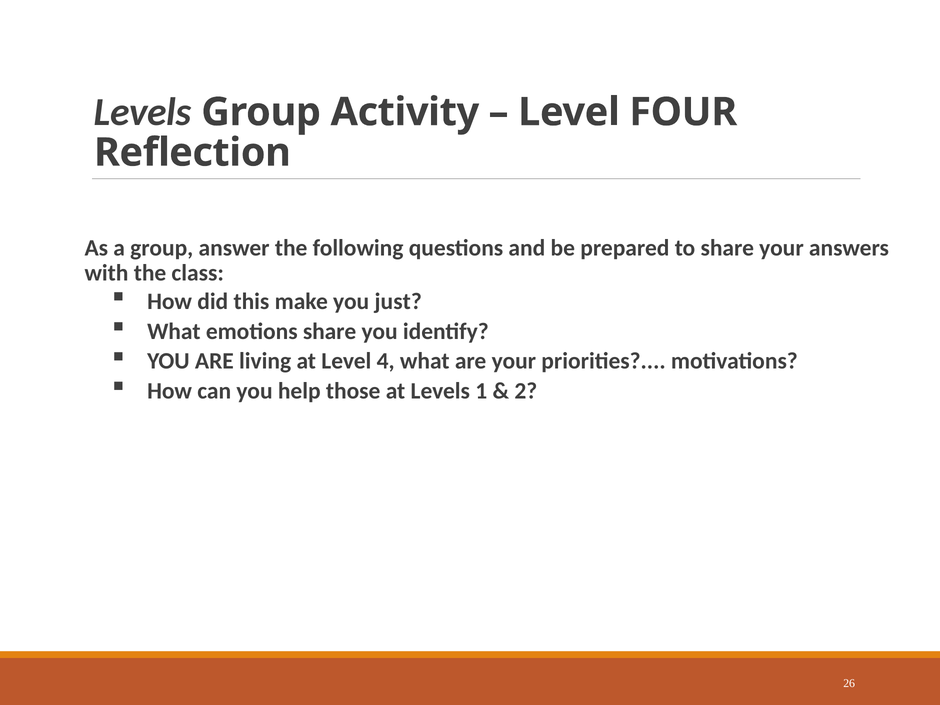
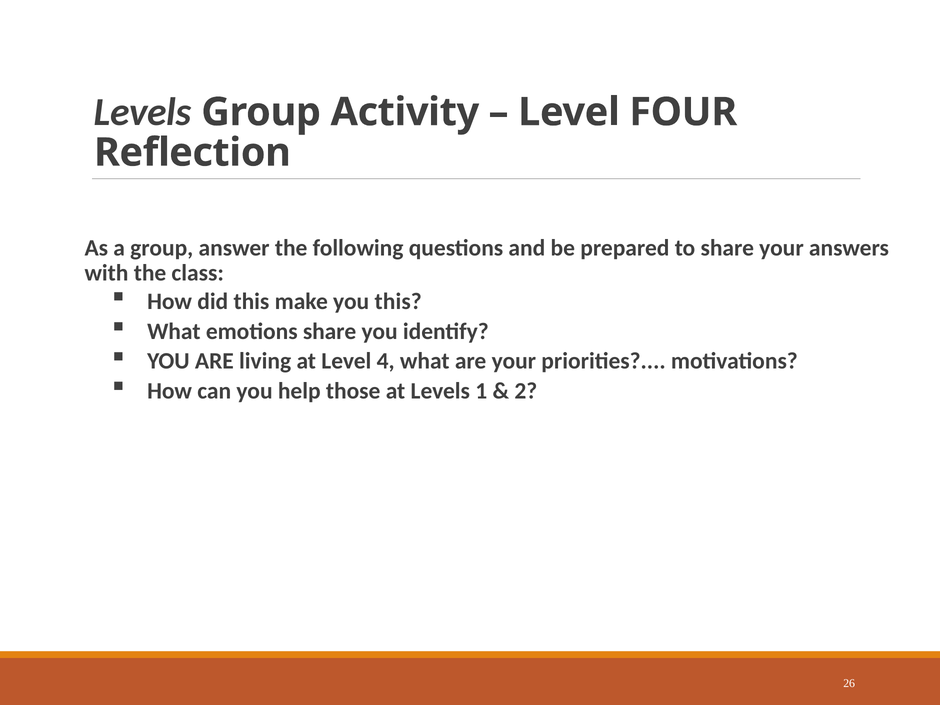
you just: just -> this (398, 301)
